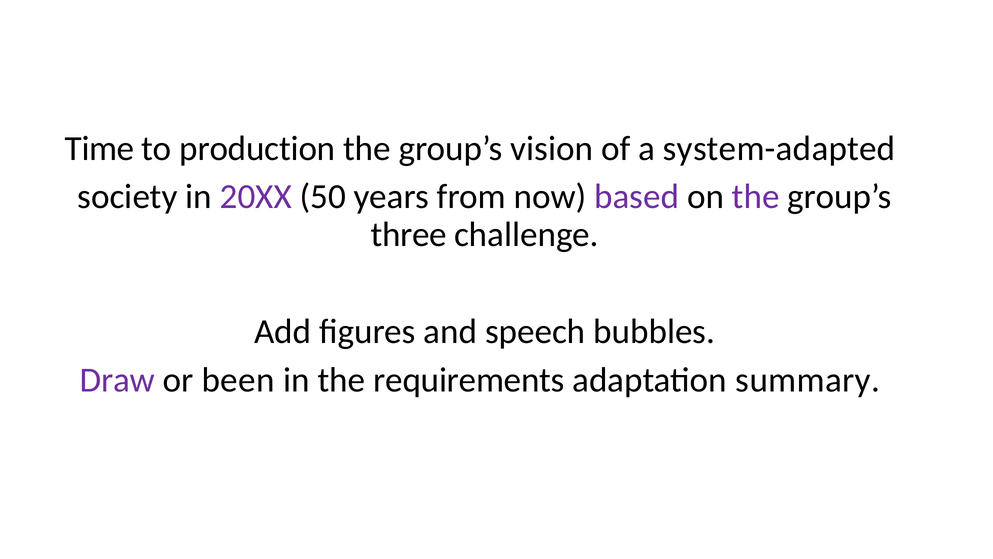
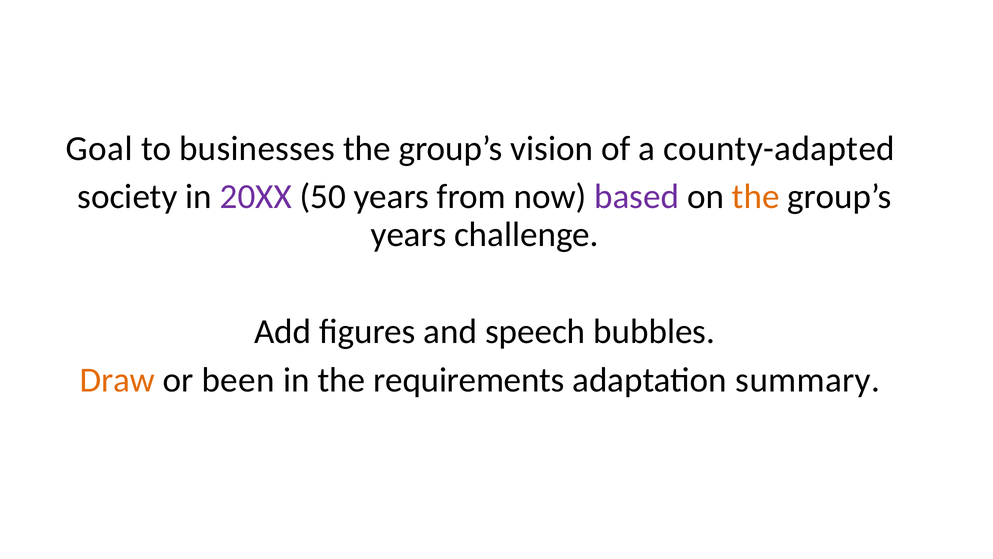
Time: Time -> Goal (99, 148)
production: production -> businesses (257, 148)
system-adapted: system-adapted -> county-adapted (779, 148)
the colour: purple -> orange (756, 197)
three: three -> years (409, 235)
Draw colour: purple -> orange (117, 380)
